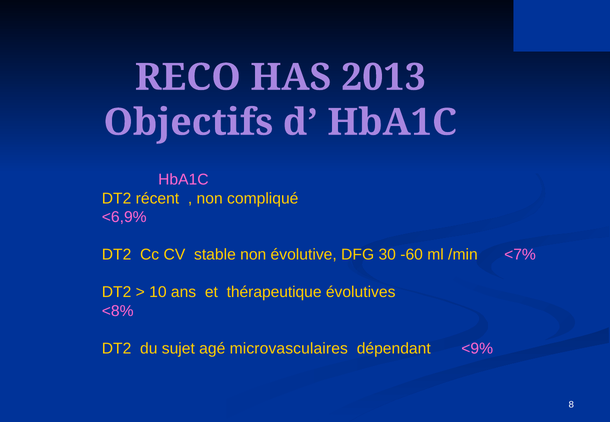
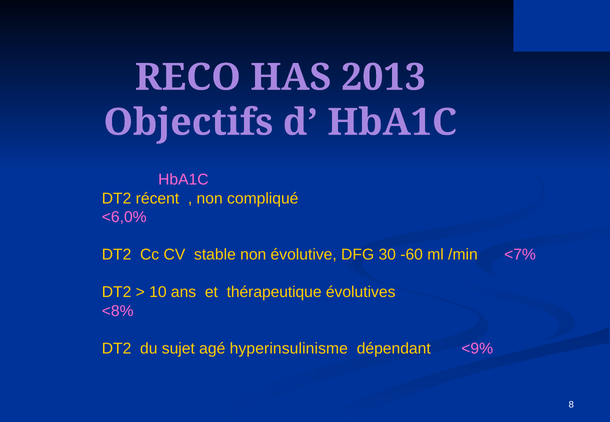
<6,9%: <6,9% -> <6,0% (124, 217)
microvasculaires: microvasculaires -> hyperinsulinisme (289, 349)
